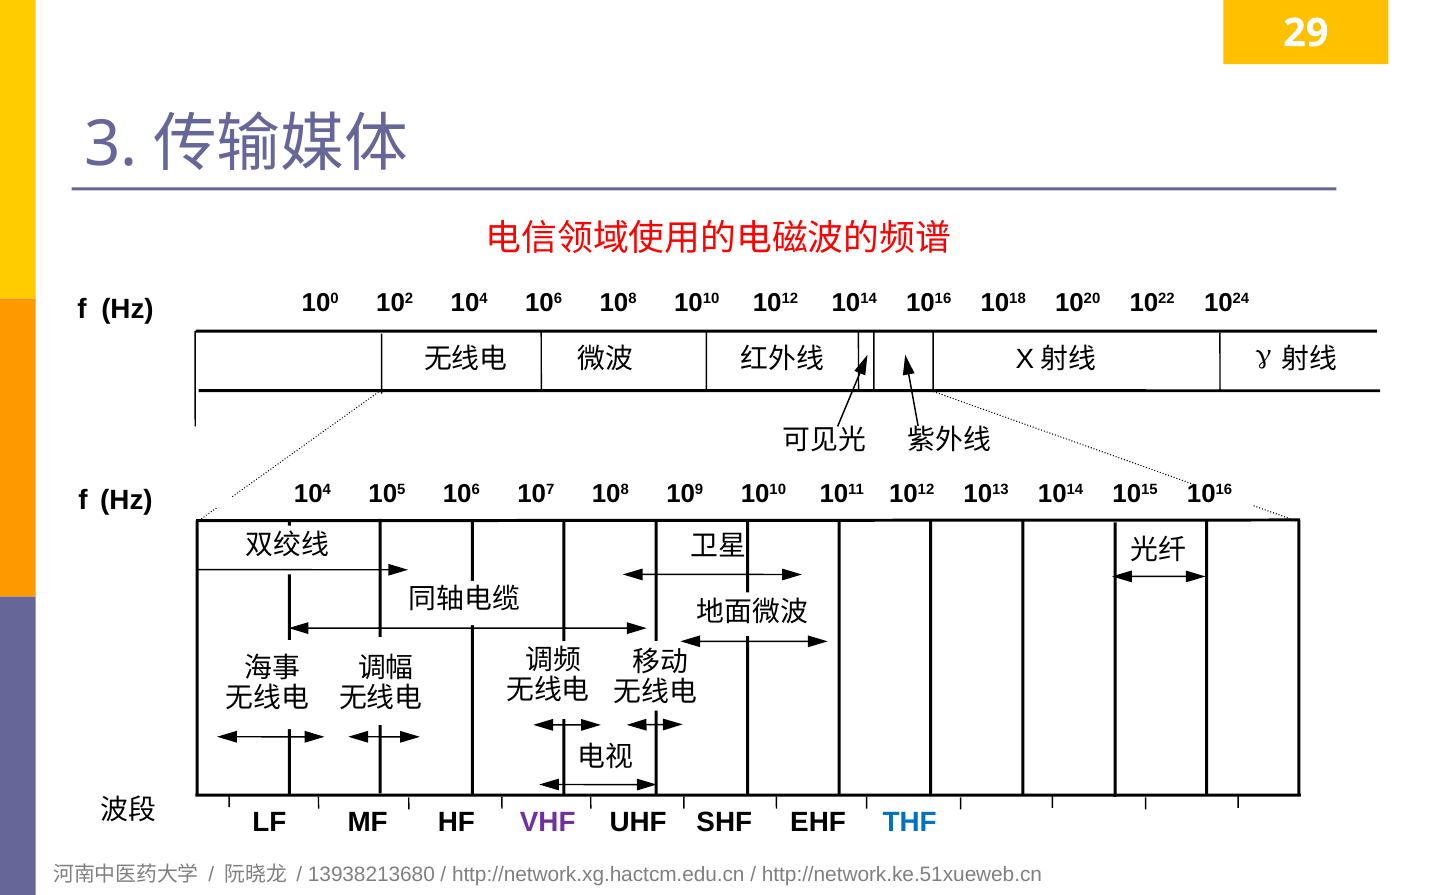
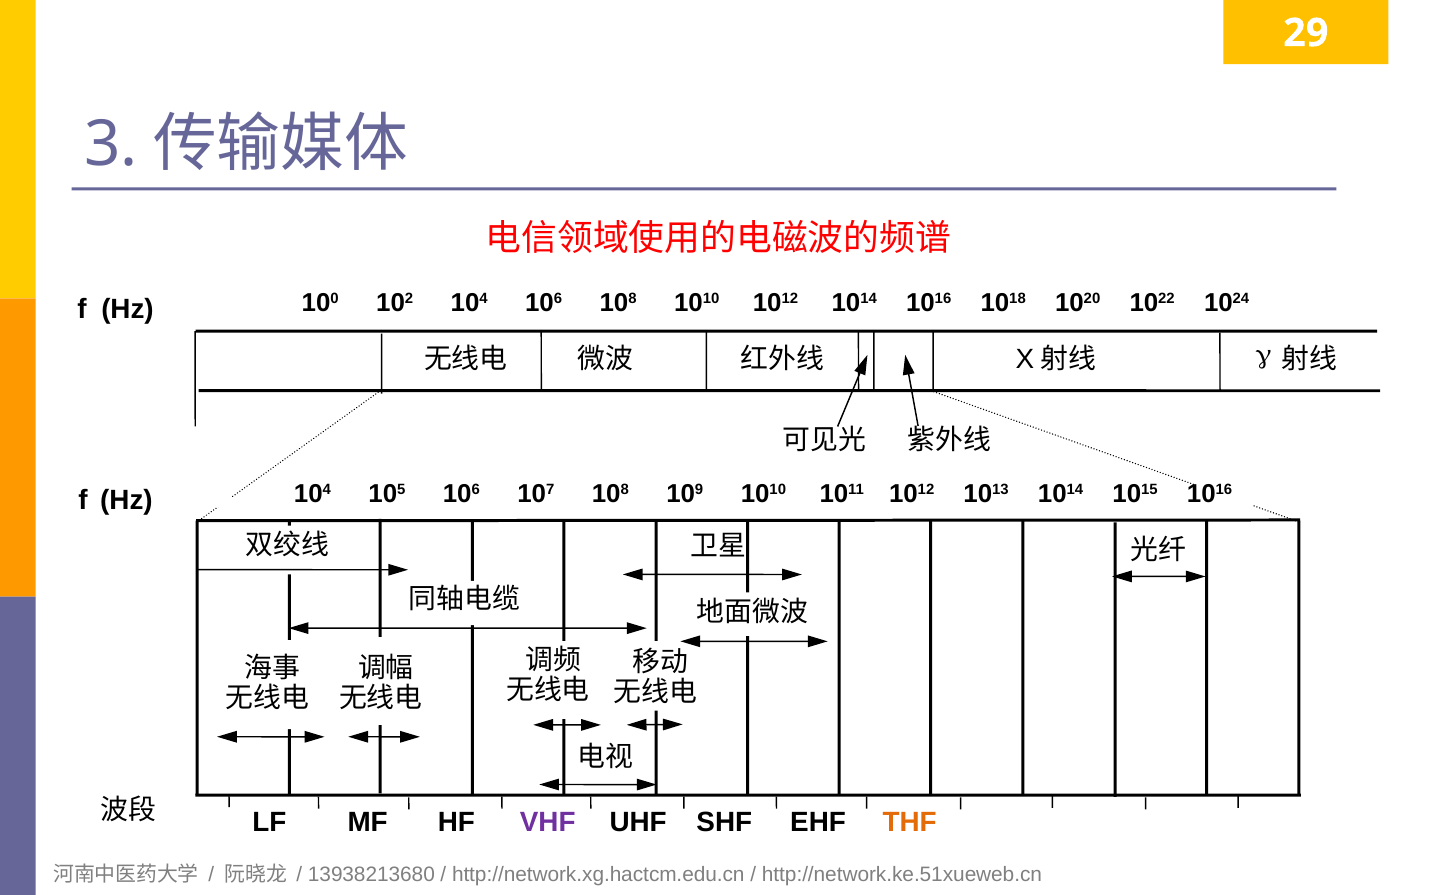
THF colour: blue -> orange (910, 822)
